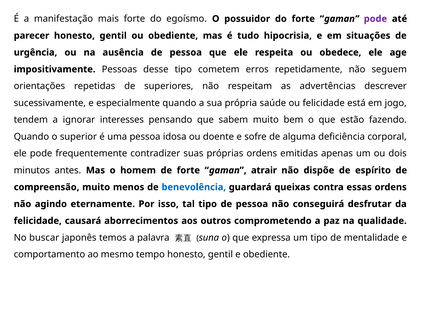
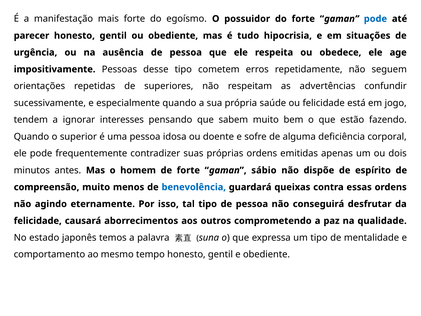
pode colour: purple -> blue (375, 19)
descrever: descrever -> confundir (386, 86)
atrair: atrair -> sábio (264, 170)
buscar: buscar -> estado (44, 237)
